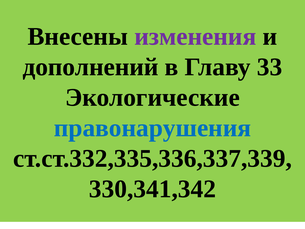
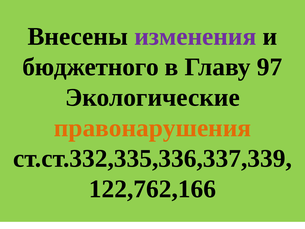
дополнений: дополнений -> бюджетного (91, 67)
33: 33 -> 97 (270, 67)
правонарушения colour: blue -> orange (153, 128)
330,341,342: 330,341,342 -> 122,762,166 (153, 189)
